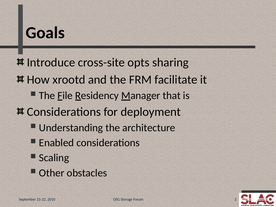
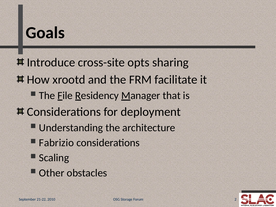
Enabled: Enabled -> Fabrizio (56, 143)
